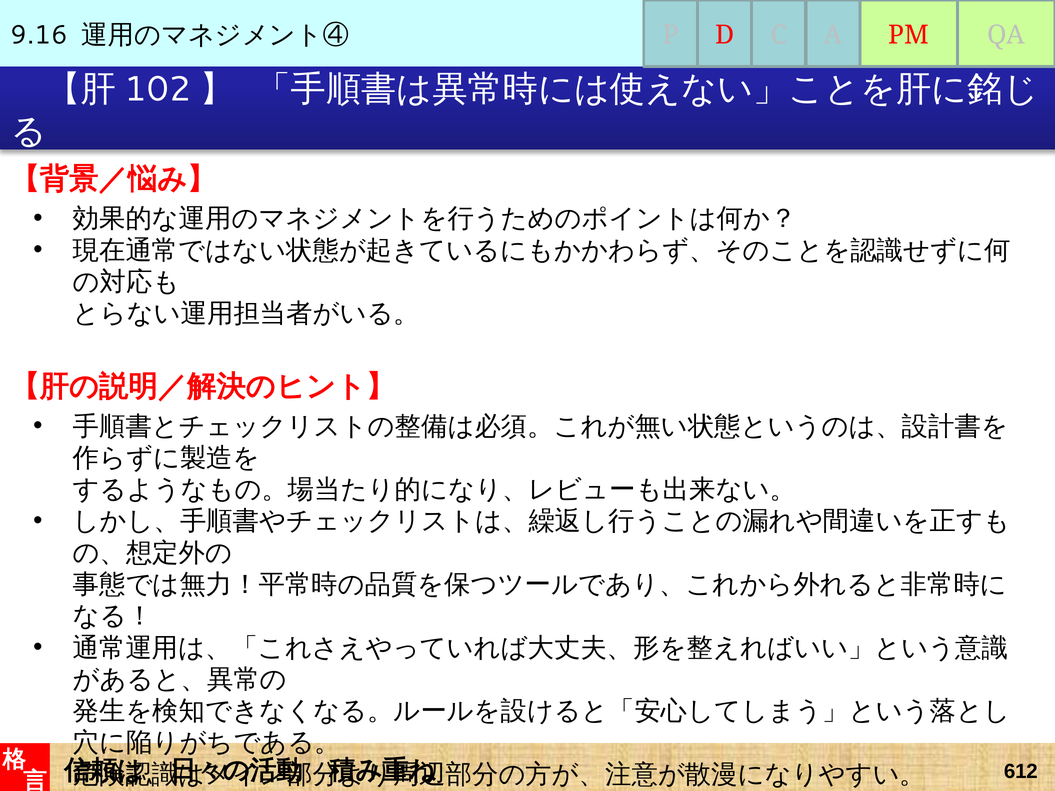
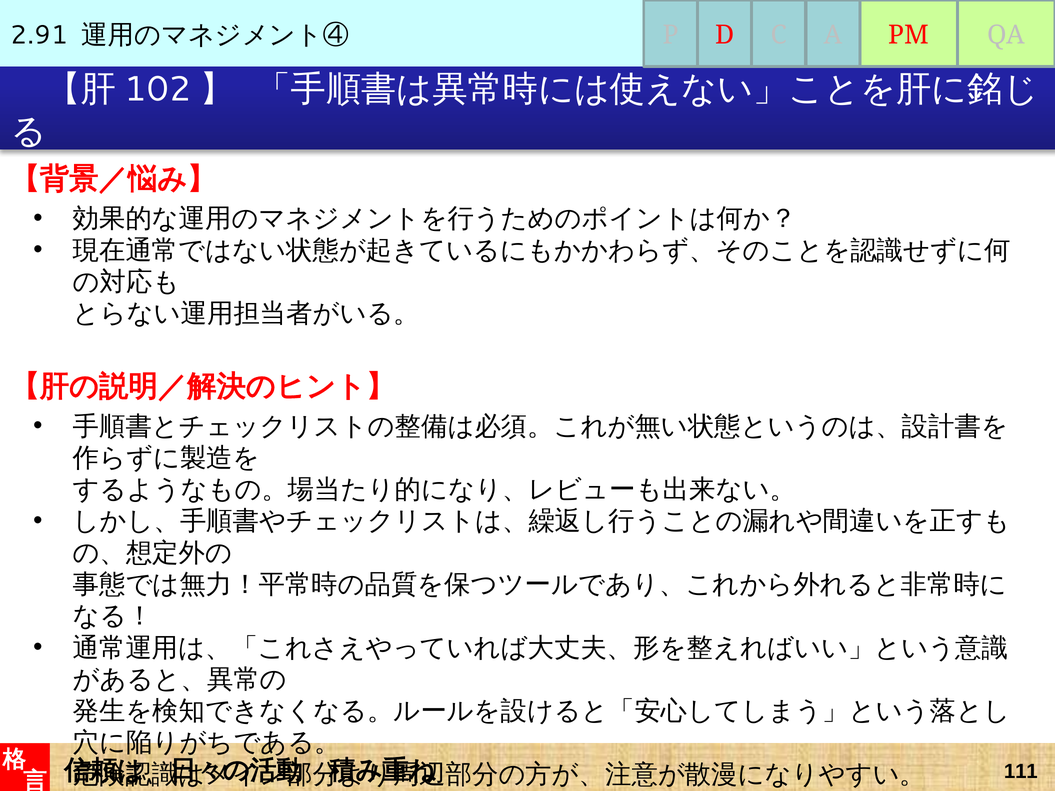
9.16: 9.16 -> 2.91 (39, 35)
612: 612 -> 111 (1021, 772)
